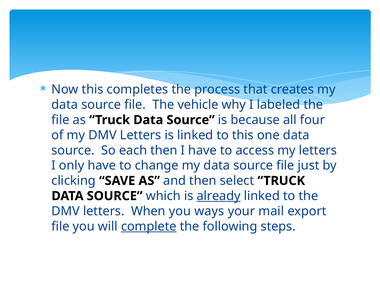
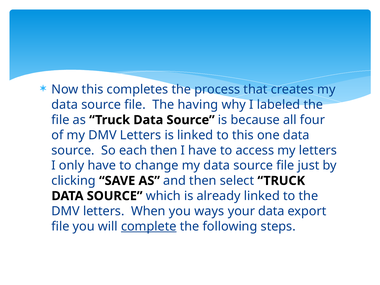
vehicle: vehicle -> having (198, 105)
already underline: present -> none (219, 196)
your mail: mail -> data (271, 211)
